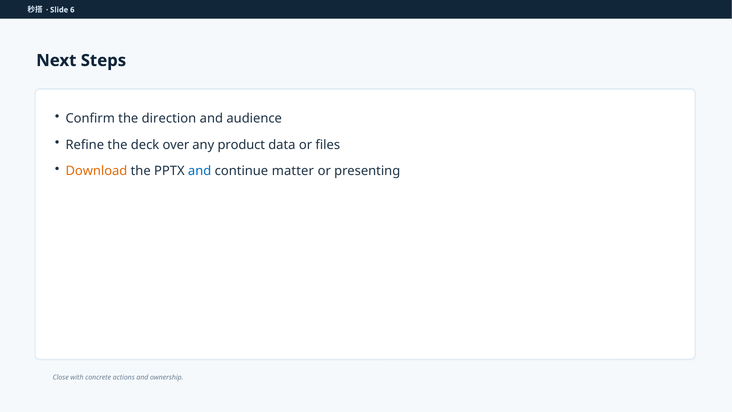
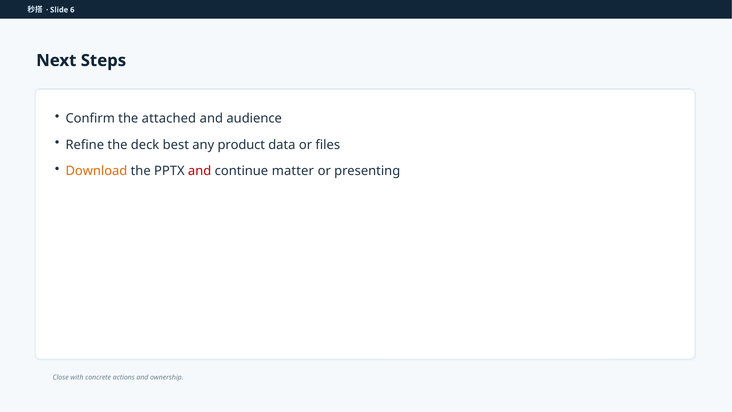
direction: direction -> attached (169, 118)
over: over -> best (176, 145)
and colour: blue -> red (200, 171)
